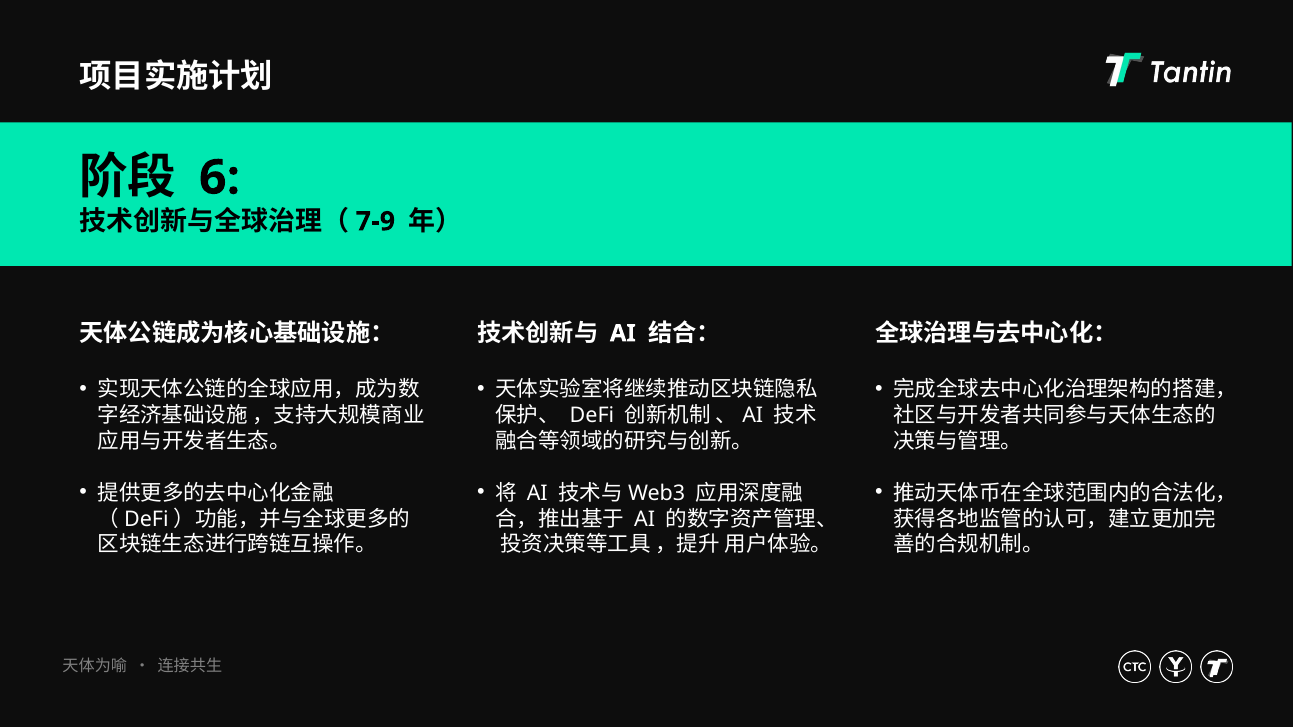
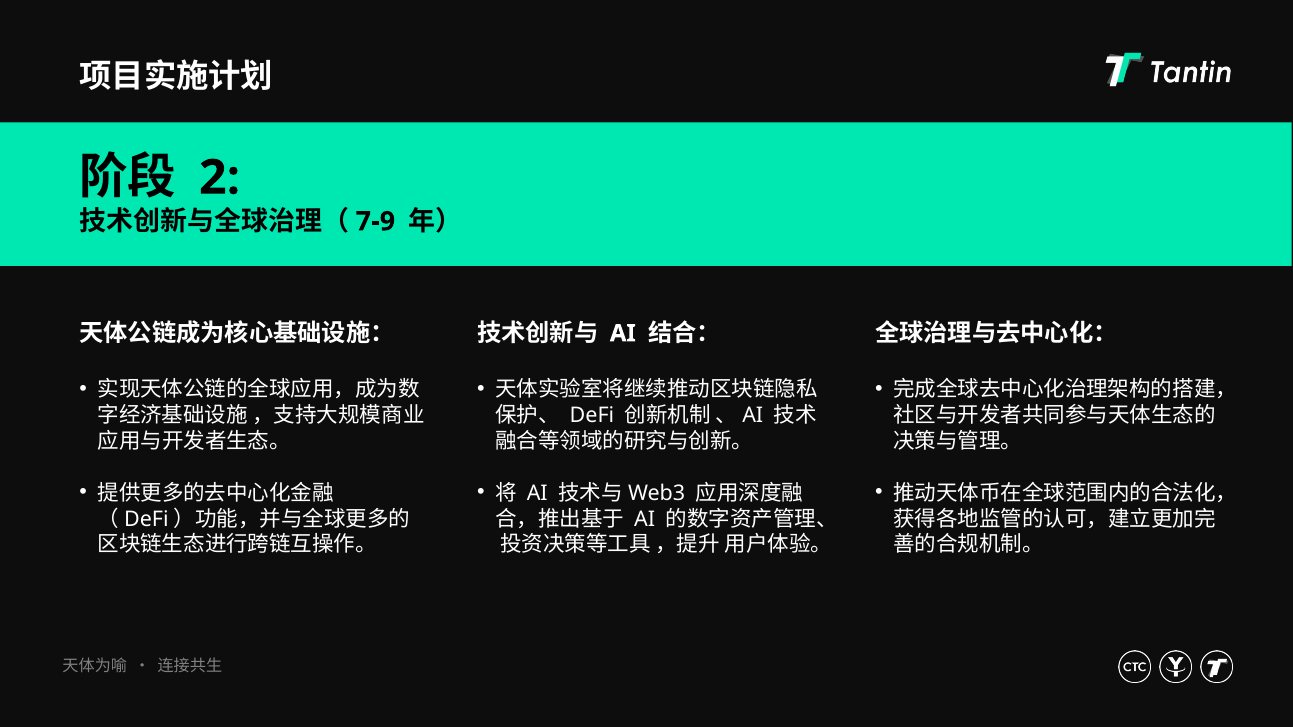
6: 6 -> 2 (220, 178)
